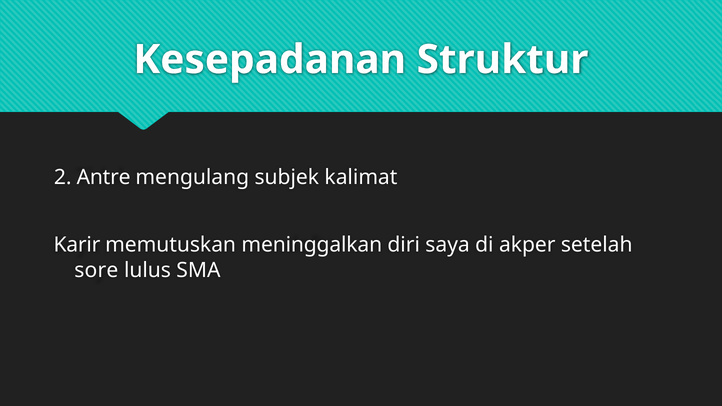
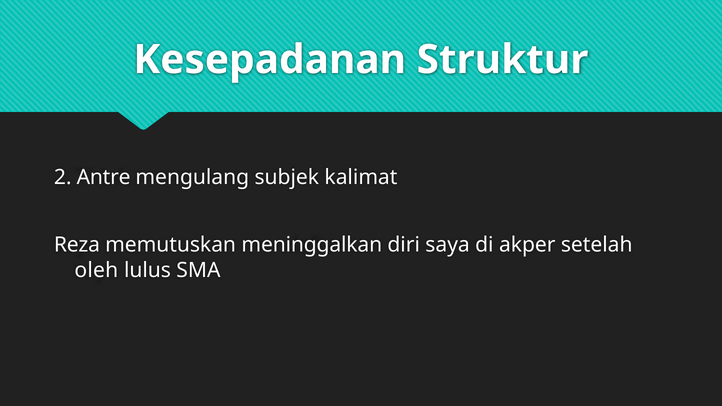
Karir: Karir -> Reza (77, 245)
sore: sore -> oleh (96, 270)
